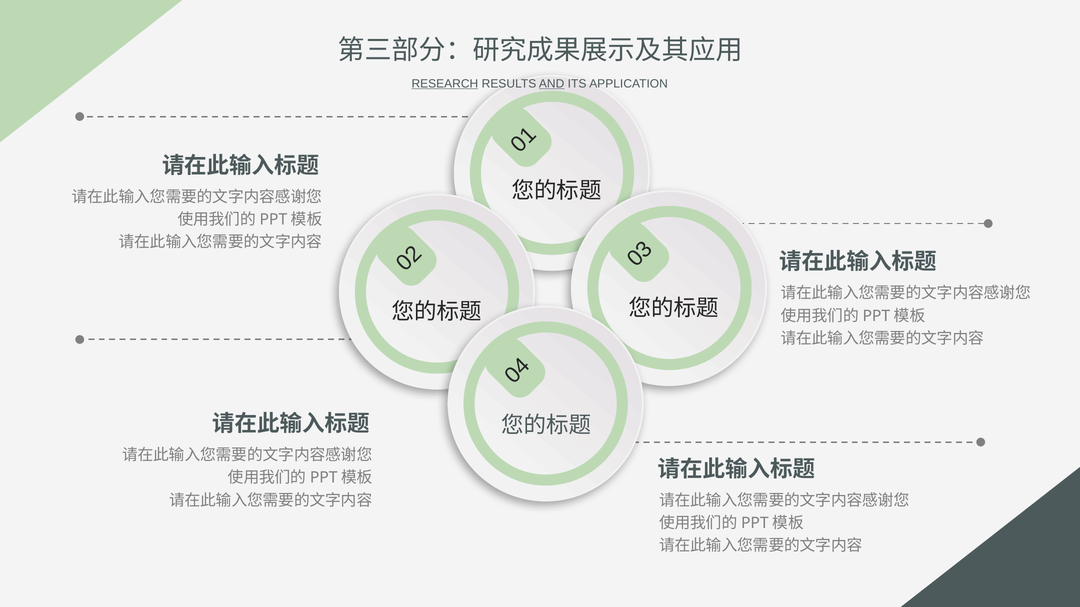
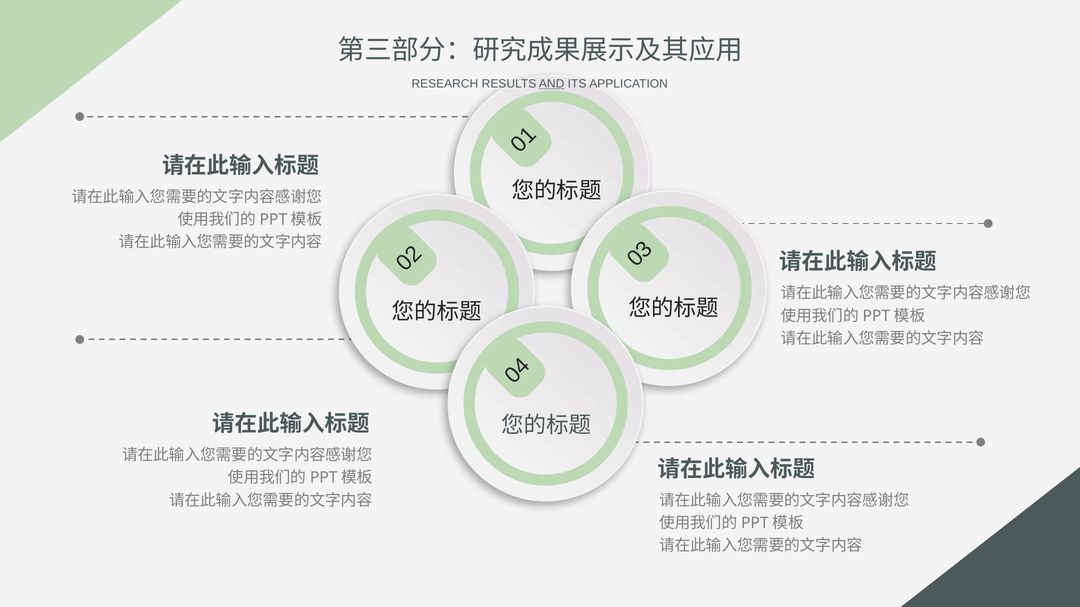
RESEARCH underline: present -> none (445, 84)
